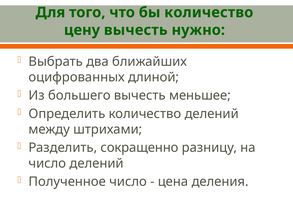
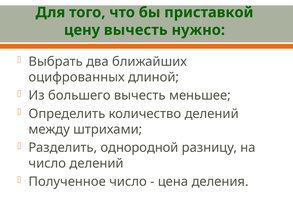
бы количество: количество -> приставкой (209, 12)
сокращенно: сокращенно -> однородной (140, 148)
